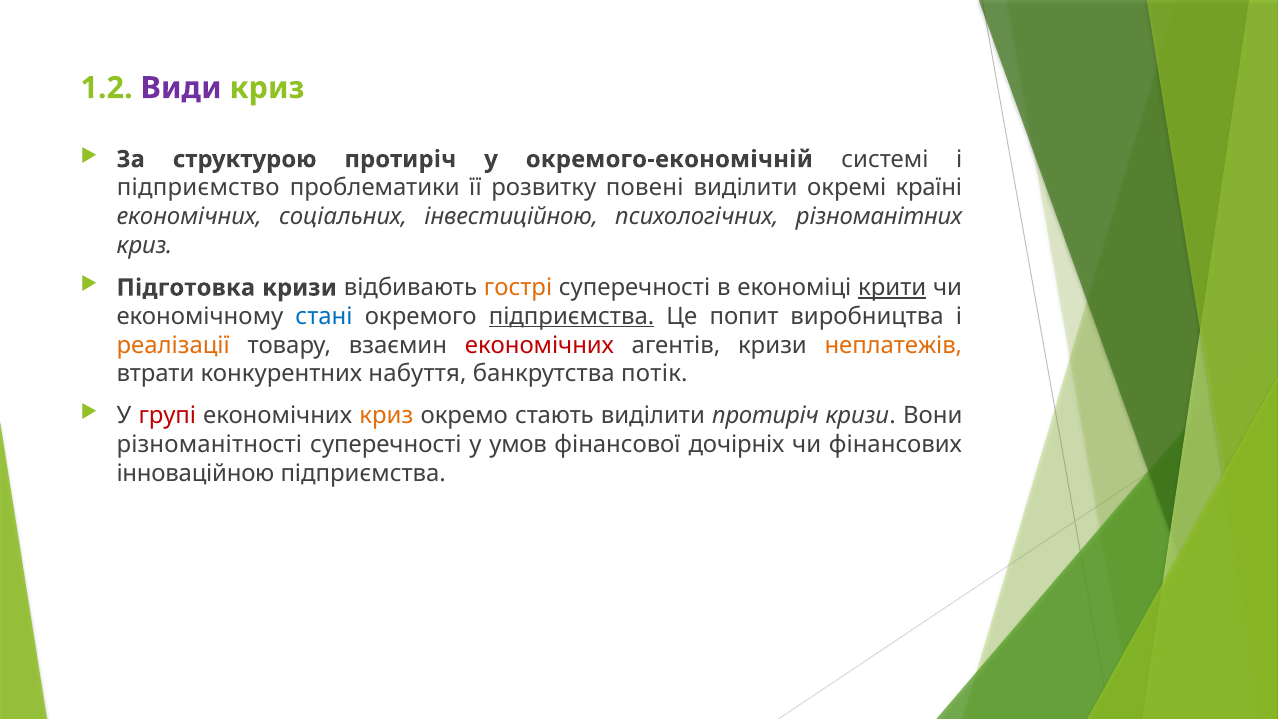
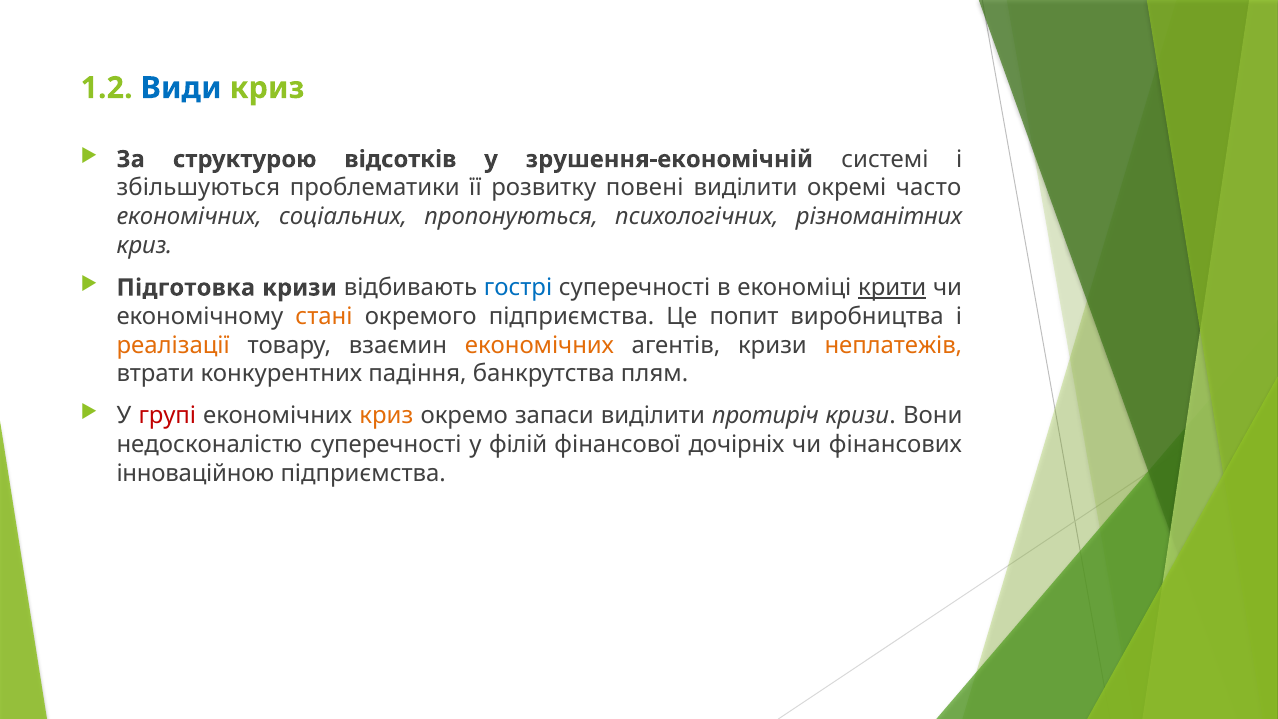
Види colour: purple -> blue (181, 88)
структурою протиріч: протиріч -> відсотків (400, 159)
окремого-економічній: окремого-економічній -> зрушення-економічній (669, 159)
підприємство: підприємство -> збільшуються (198, 188)
країні: країні -> часто (929, 188)
інвестиційною: інвестиційною -> пропонуються (511, 217)
гострі colour: orange -> blue (518, 288)
стані colour: blue -> orange (324, 316)
підприємства underline: present -> none (572, 316)
економічних colour: red -> orange (539, 345)
набуття: набуття -> падіння (418, 374)
потік: потік -> плям (655, 374)
стають: стають -> запаси (554, 416)
різноманітності: різноманітності -> недосконалістю (209, 445)
умов: умов -> філій (518, 445)
